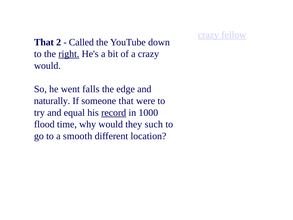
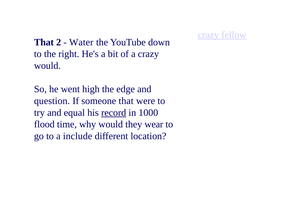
Called: Called -> Water (81, 42)
right underline: present -> none (69, 54)
falls: falls -> high (91, 89)
naturally: naturally -> question (52, 101)
such: such -> wear (154, 124)
smooth: smooth -> include (78, 136)
